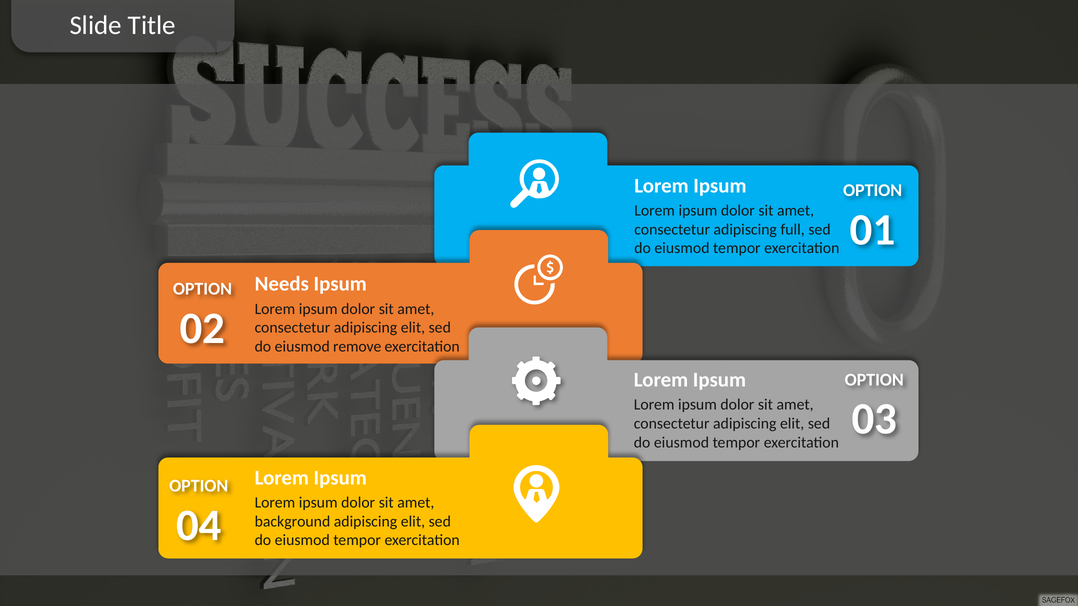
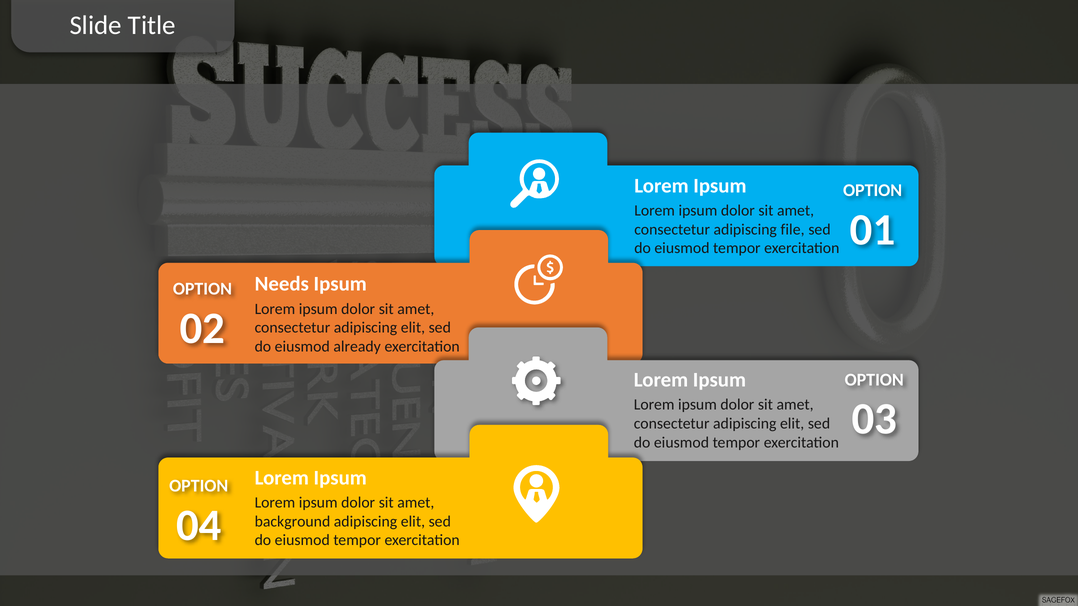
full: full -> file (793, 229)
remove: remove -> already (357, 347)
